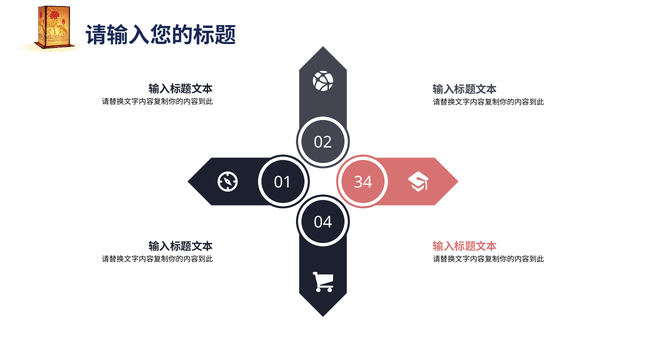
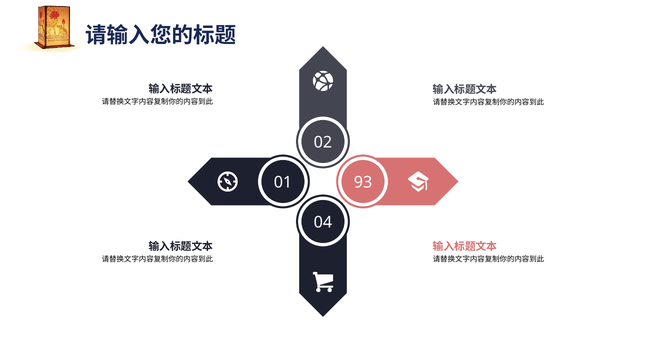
34: 34 -> 93 (363, 183)
